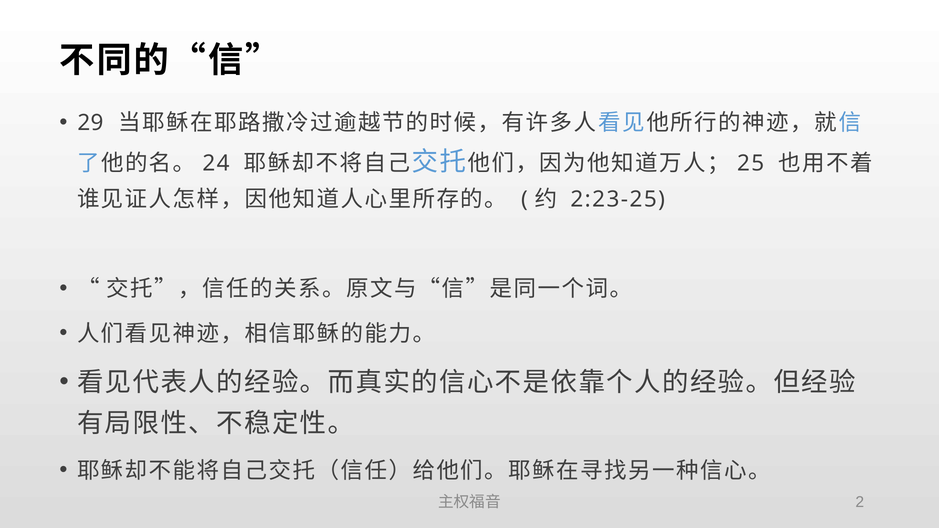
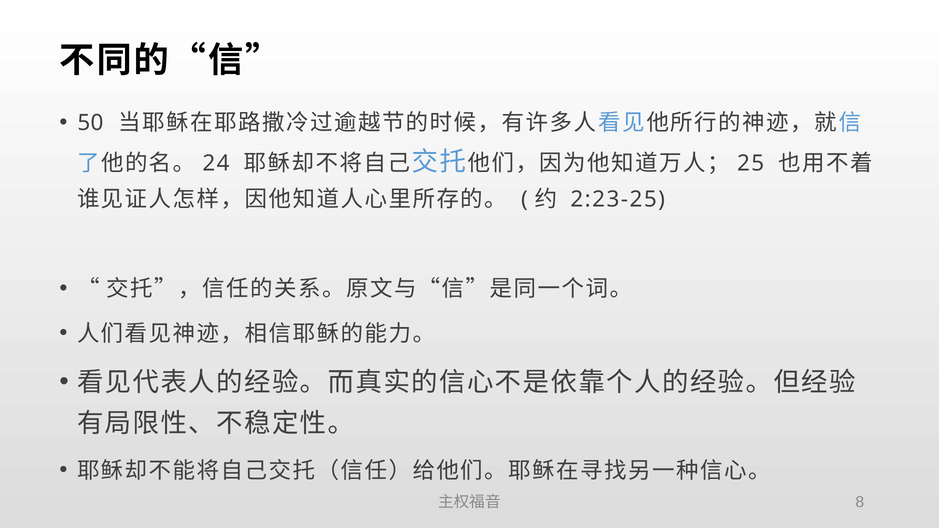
29: 29 -> 50 (90, 123)
2: 2 -> 8 (860, 502)
